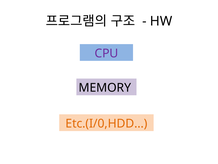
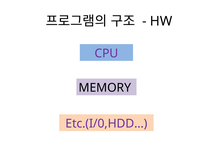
Etc.(I/0,HDD… colour: orange -> purple (106, 123)
